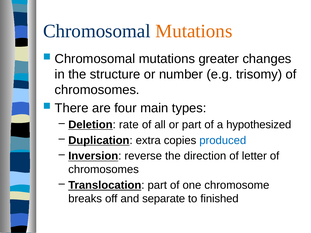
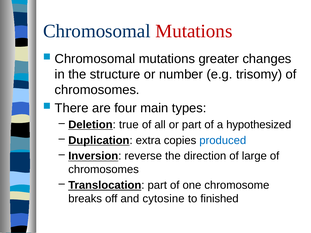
Mutations colour: orange -> red (194, 31)
rate: rate -> true (129, 125)
letter: letter -> large (254, 156)
separate: separate -> cytosine (164, 199)
